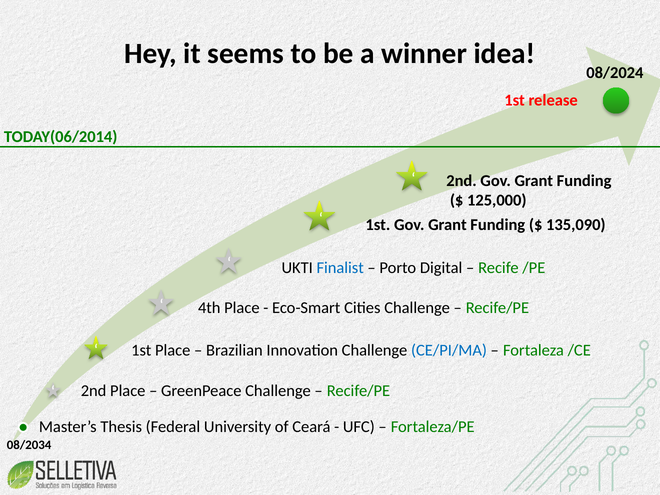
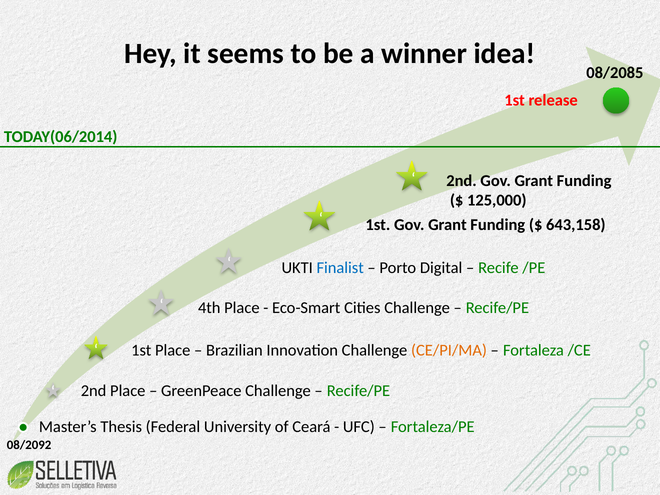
08/2024: 08/2024 -> 08/2085 (615, 73)
135,090: 135,090 -> 643,158 (576, 225)
CE/PI/MA colour: blue -> orange (449, 350)
08/2034: 08/2034 -> 08/2092 (29, 445)
